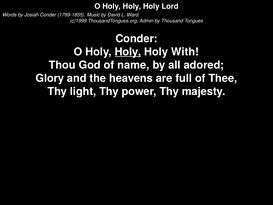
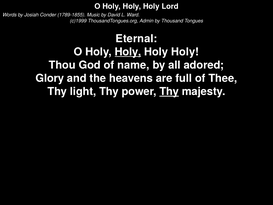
Conder: Conder -> Eternal (136, 39)
With: With -> Holy (185, 52)
Thy underline: none -> present (169, 91)
